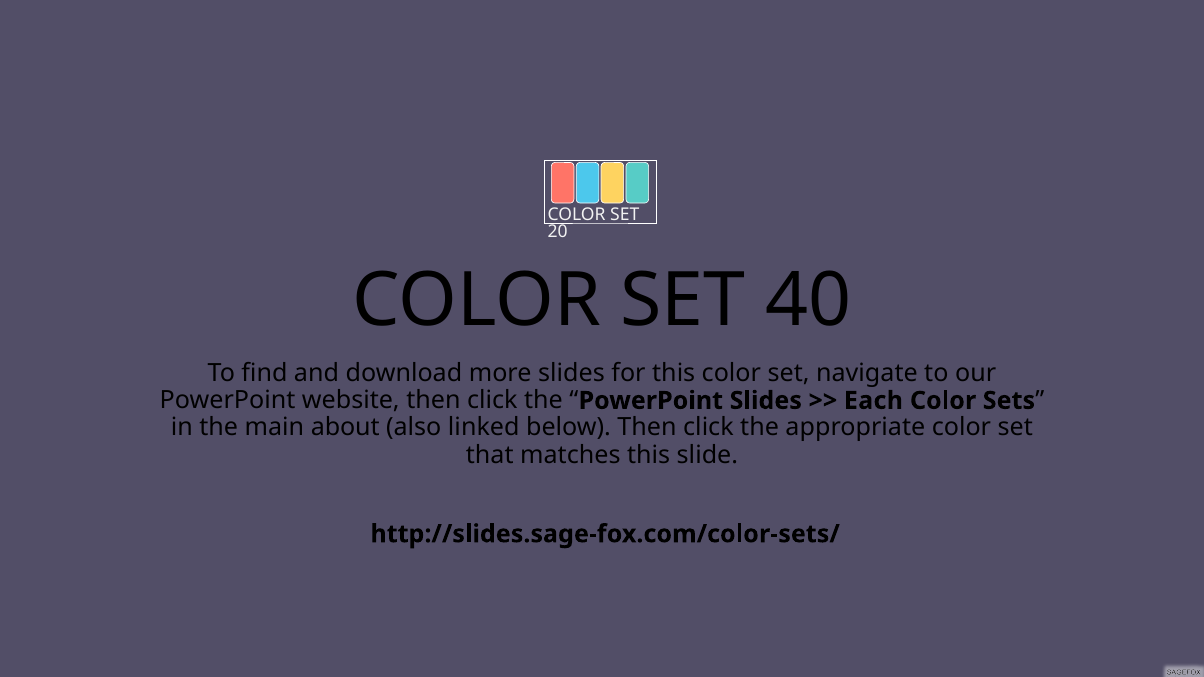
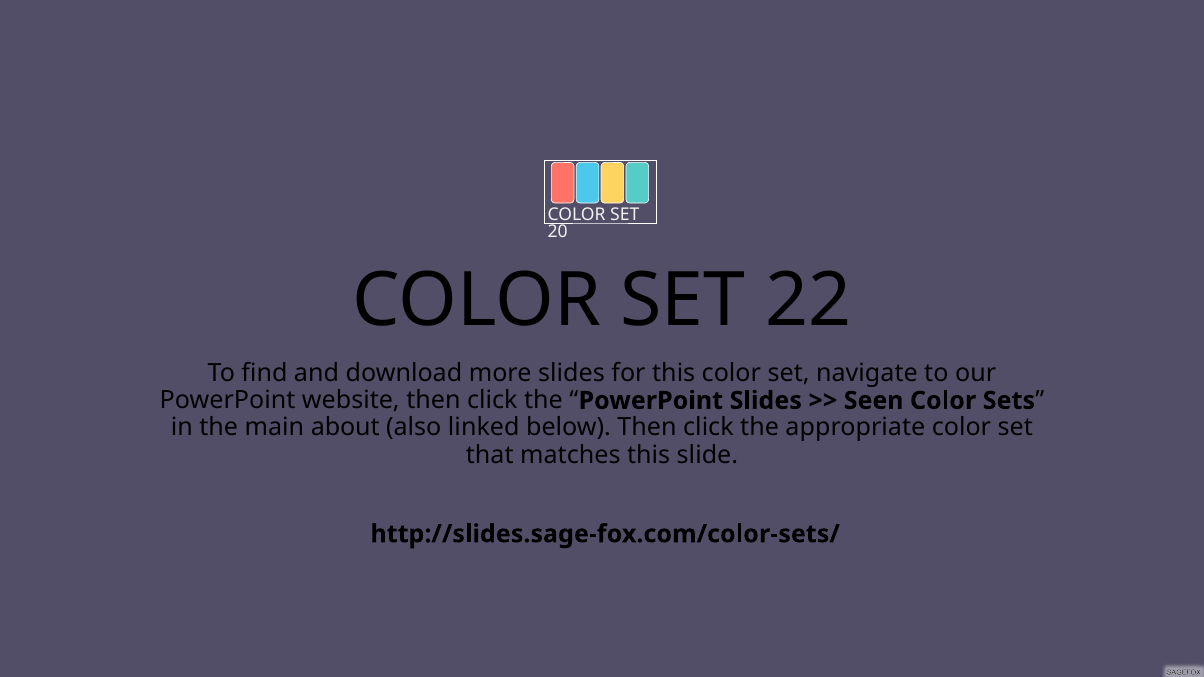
40: 40 -> 22 (808, 301)
Each: Each -> Seen (874, 401)
